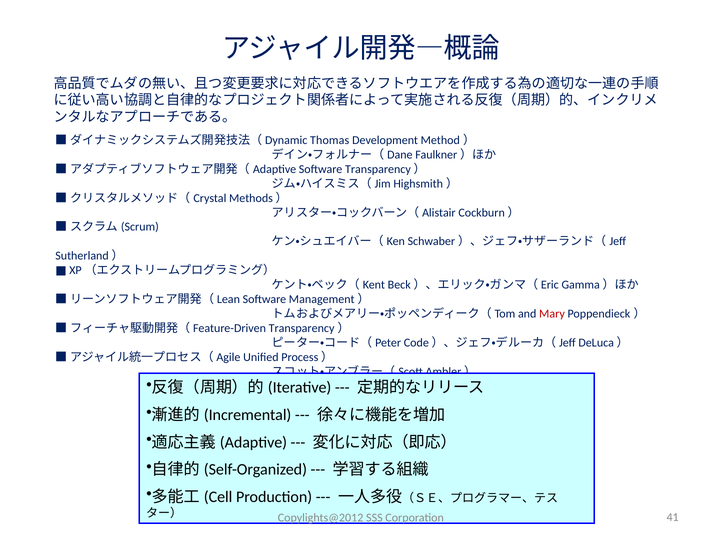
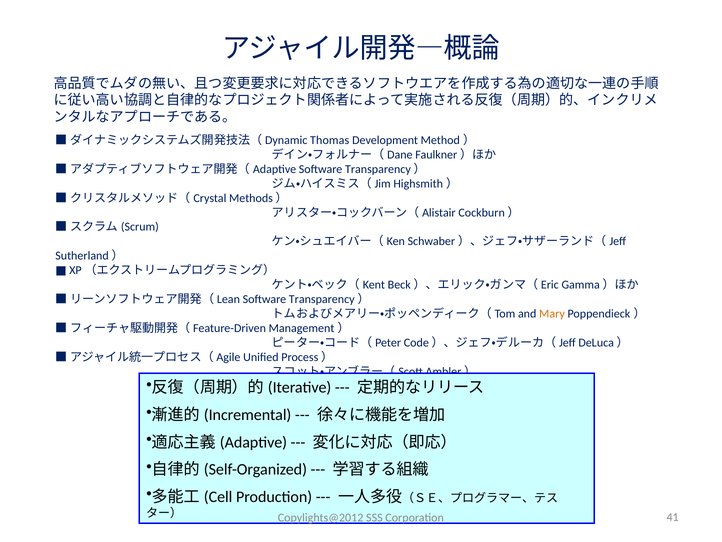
Management: Management -> Transparency (322, 299)
Mary colour: red -> orange (552, 313)
Transparency: Transparency -> Management (302, 328)
